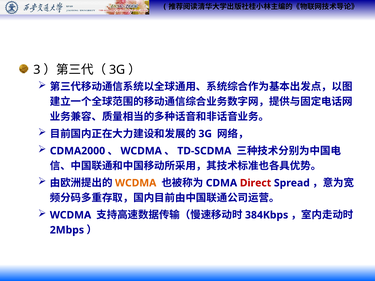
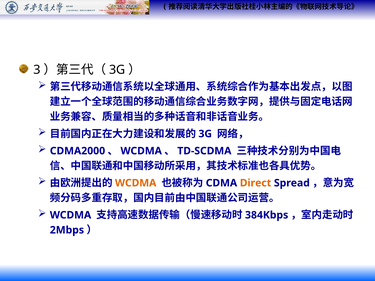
Direct colour: red -> orange (256, 183)
